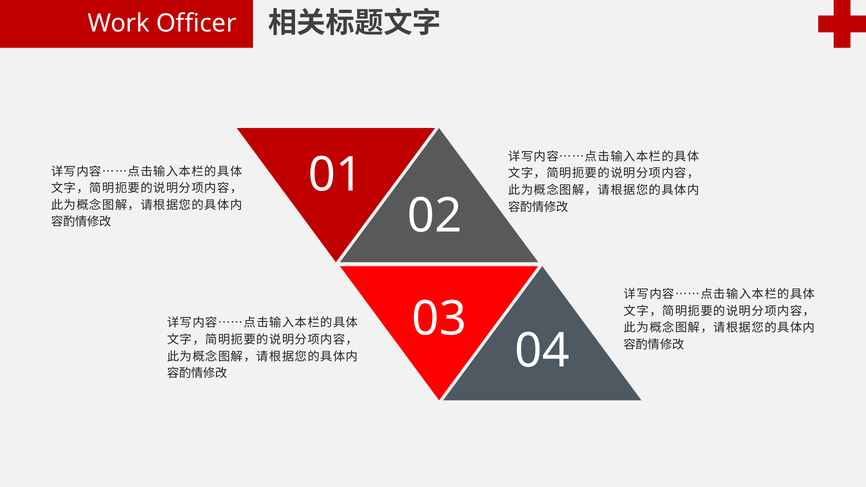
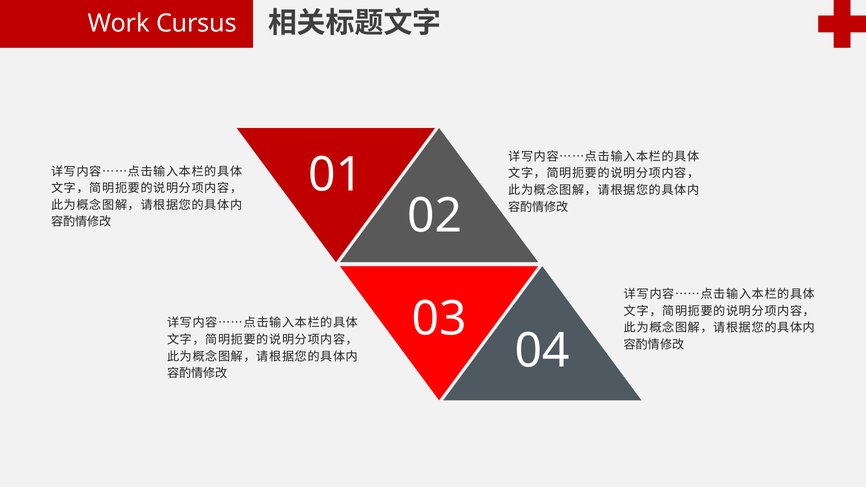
Officer: Officer -> Cursus (197, 23)
